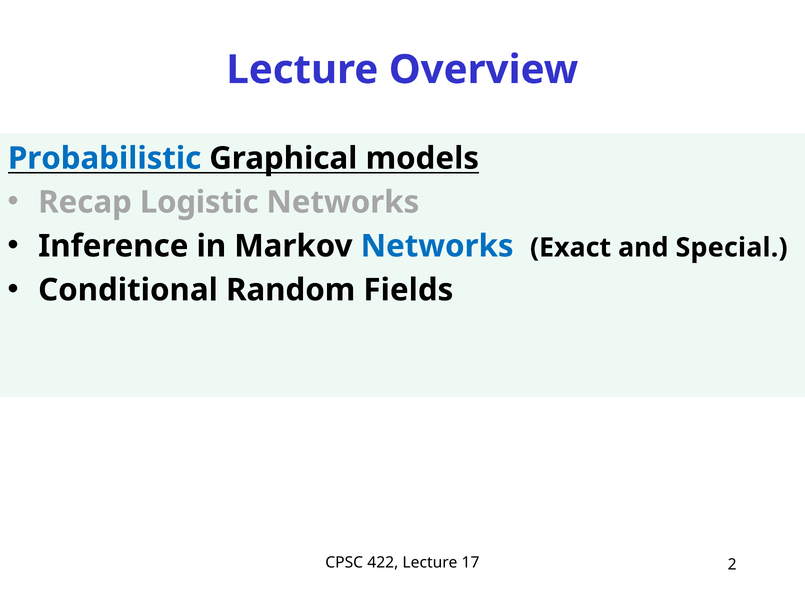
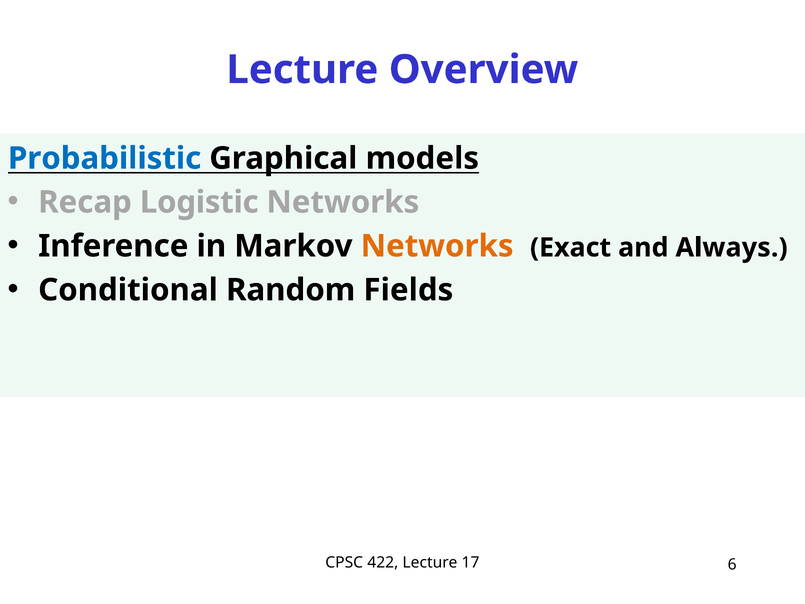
Networks colour: blue -> orange (437, 246)
Special: Special -> Always (732, 248)
2: 2 -> 6 (732, 564)
